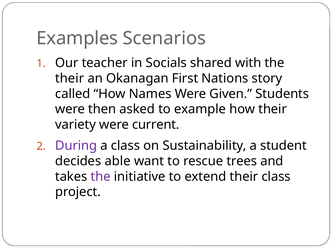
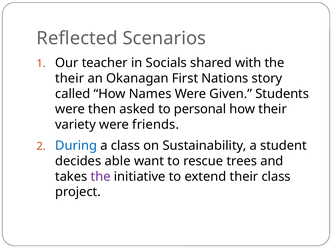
Examples: Examples -> Reflected (77, 38)
example: example -> personal (200, 109)
current: current -> friends (156, 125)
During colour: purple -> blue (76, 146)
